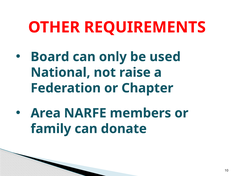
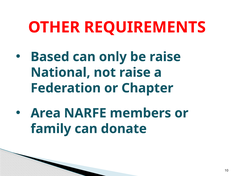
Board: Board -> Based (50, 57)
be used: used -> raise (165, 57)
